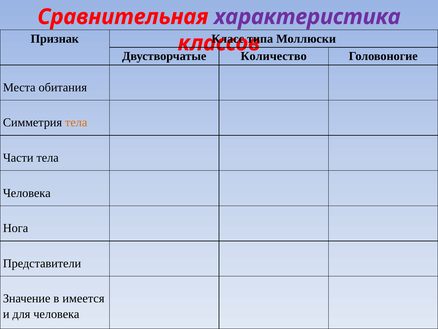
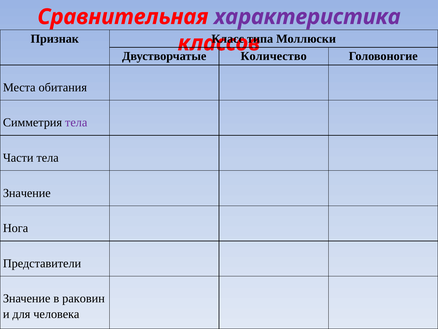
тела colour: orange -> purple (76, 122)
Человека: Человека -> Значение (27, 193)
имеется: имеется -> раковин (84, 298)
